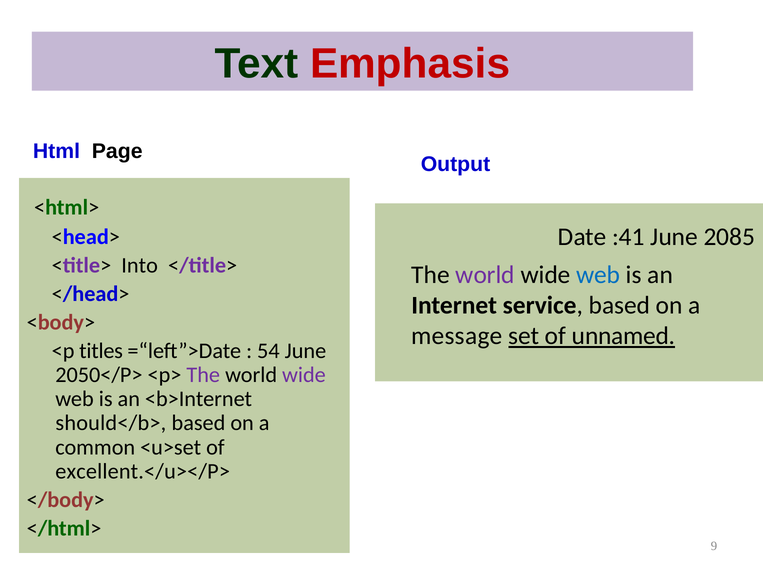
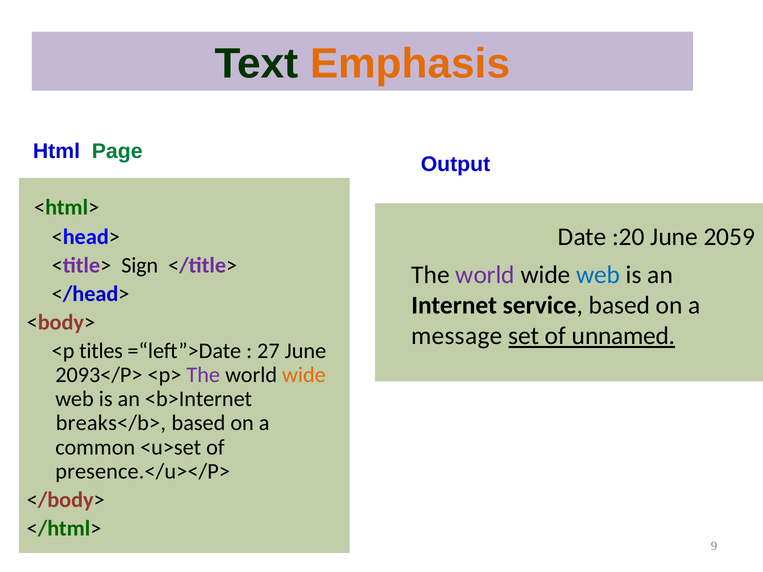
Emphasis colour: red -> orange (410, 64)
Page colour: black -> green (117, 151)
:41: :41 -> :20 (628, 237)
2085: 2085 -> 2059 (729, 237)
Into: Into -> Sign (140, 265)
54: 54 -> 27 (268, 351)
2050</P>: 2050</P> -> 2093</P> (99, 375)
wide colour: purple -> orange (304, 375)
should</b>: should</b> -> breaks</b> (111, 423)
excellent.</u></P>: excellent.</u></P> -> presence.</u></P> (143, 471)
